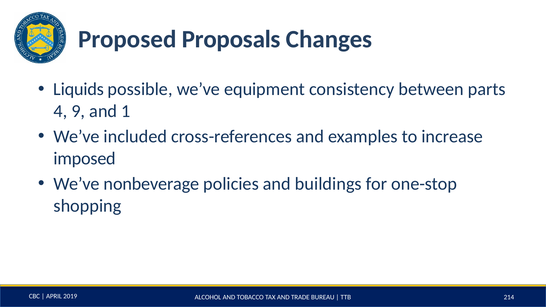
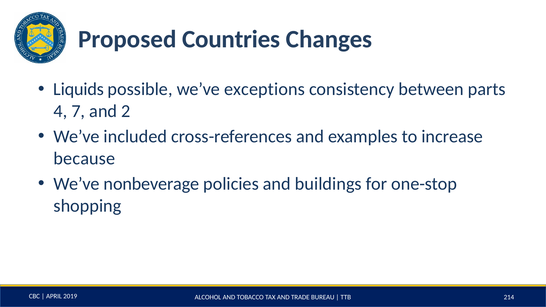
Proposals: Proposals -> Countries (231, 39)
equipment: equipment -> exceptions (264, 89)
9: 9 -> 7 (78, 111)
1: 1 -> 2 (126, 111)
imposed: imposed -> because (84, 159)
